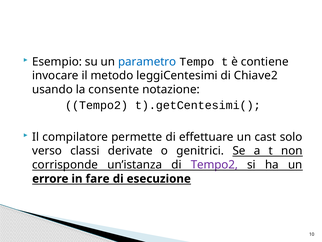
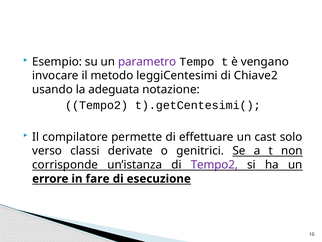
parametro colour: blue -> purple (147, 62)
contiene: contiene -> vengano (265, 62)
consente: consente -> adeguata (114, 89)
